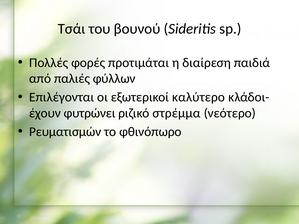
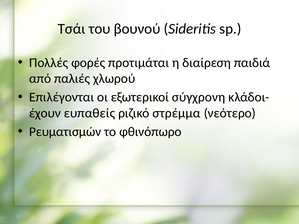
φύλλων: φύλλων -> χλωρού (114, 79)
καλύτερο: καλύτερο -> σύγχρονη (199, 97)
φυτρώνει: φυτρώνει -> ευπαθείς (89, 113)
